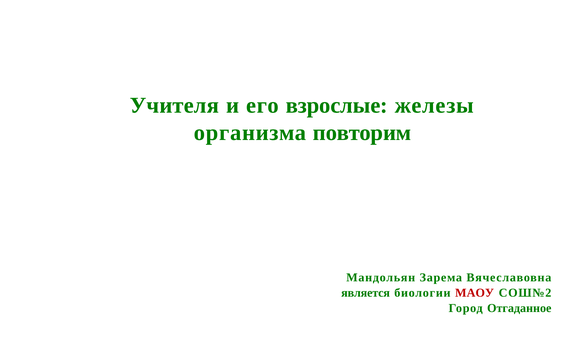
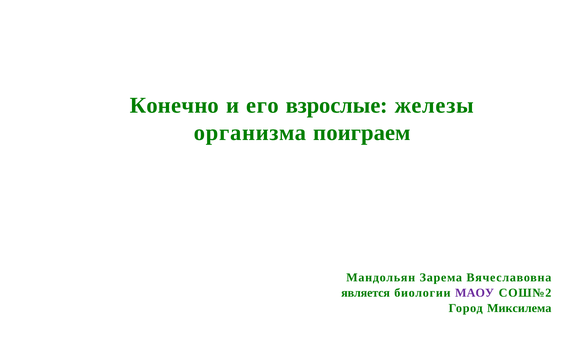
Учителя: Учителя -> Конечно (174, 106)
повторим: повторим -> поиграем (362, 133)
МАОУ colour: red -> purple (475, 293)
Отгаданное: Отгаданное -> Миксилема (519, 308)
